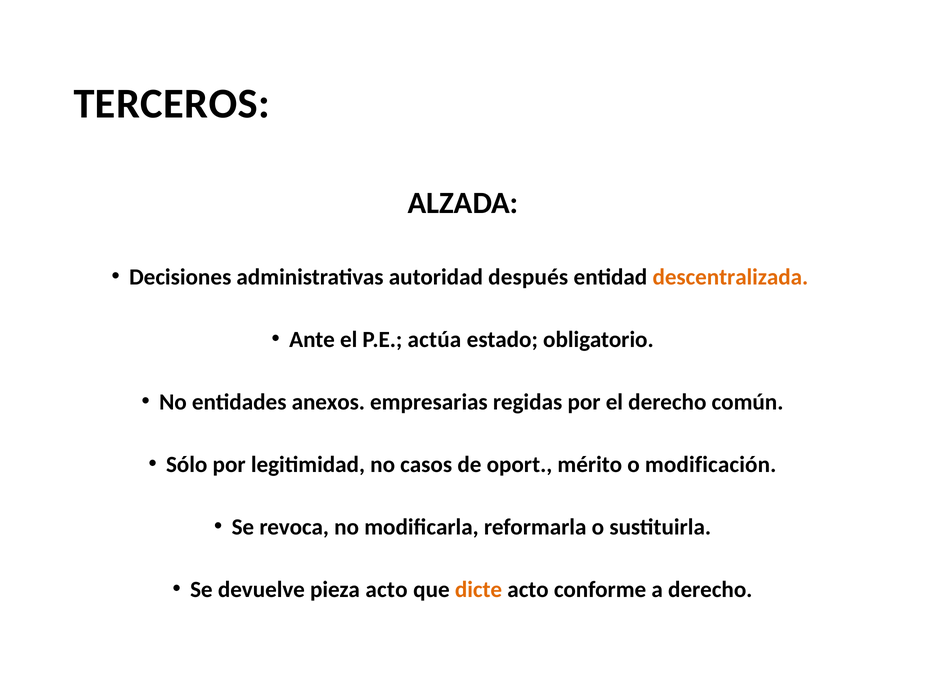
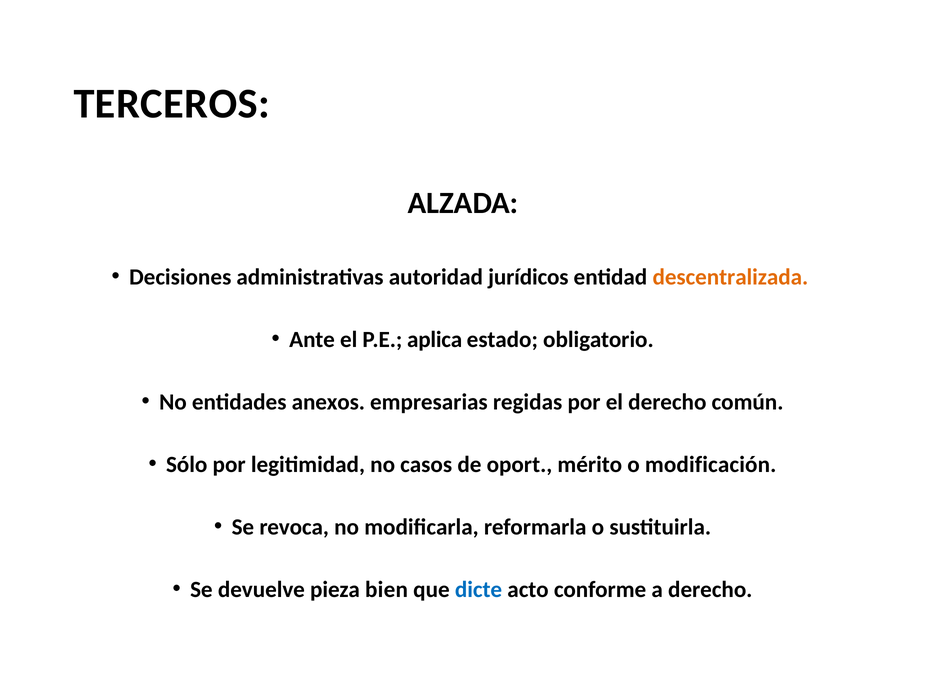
después: después -> jurídicos (528, 277)
actúa: actúa -> aplica (435, 339)
pieza acto: acto -> bien (387, 589)
dicte colour: orange -> blue (479, 589)
